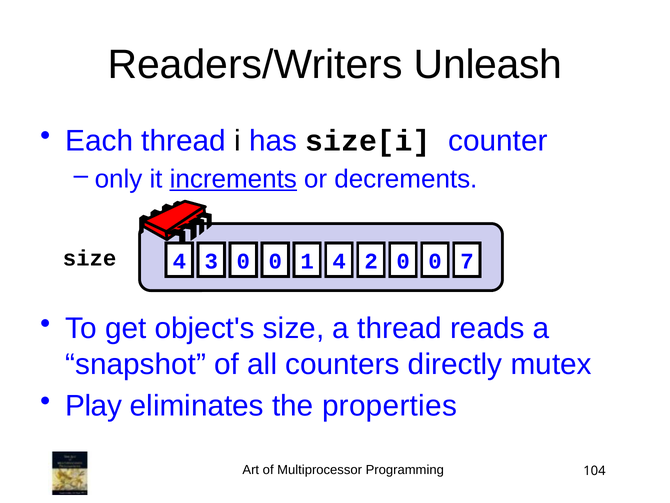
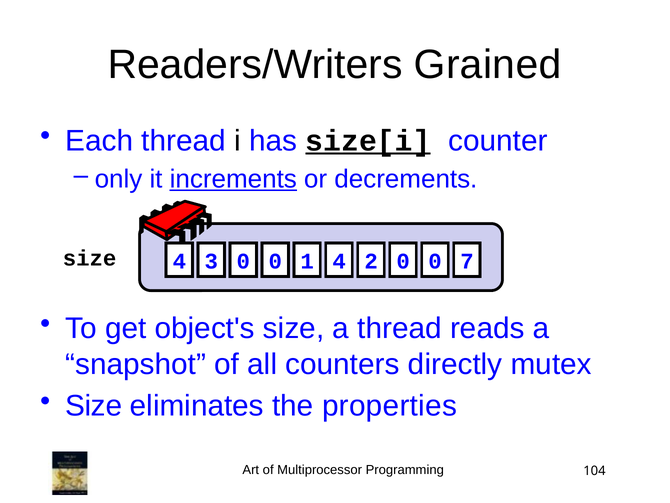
Unleash: Unleash -> Grained (488, 65)
size[i underline: none -> present (368, 141)
Play: Play -> Size (94, 406)
